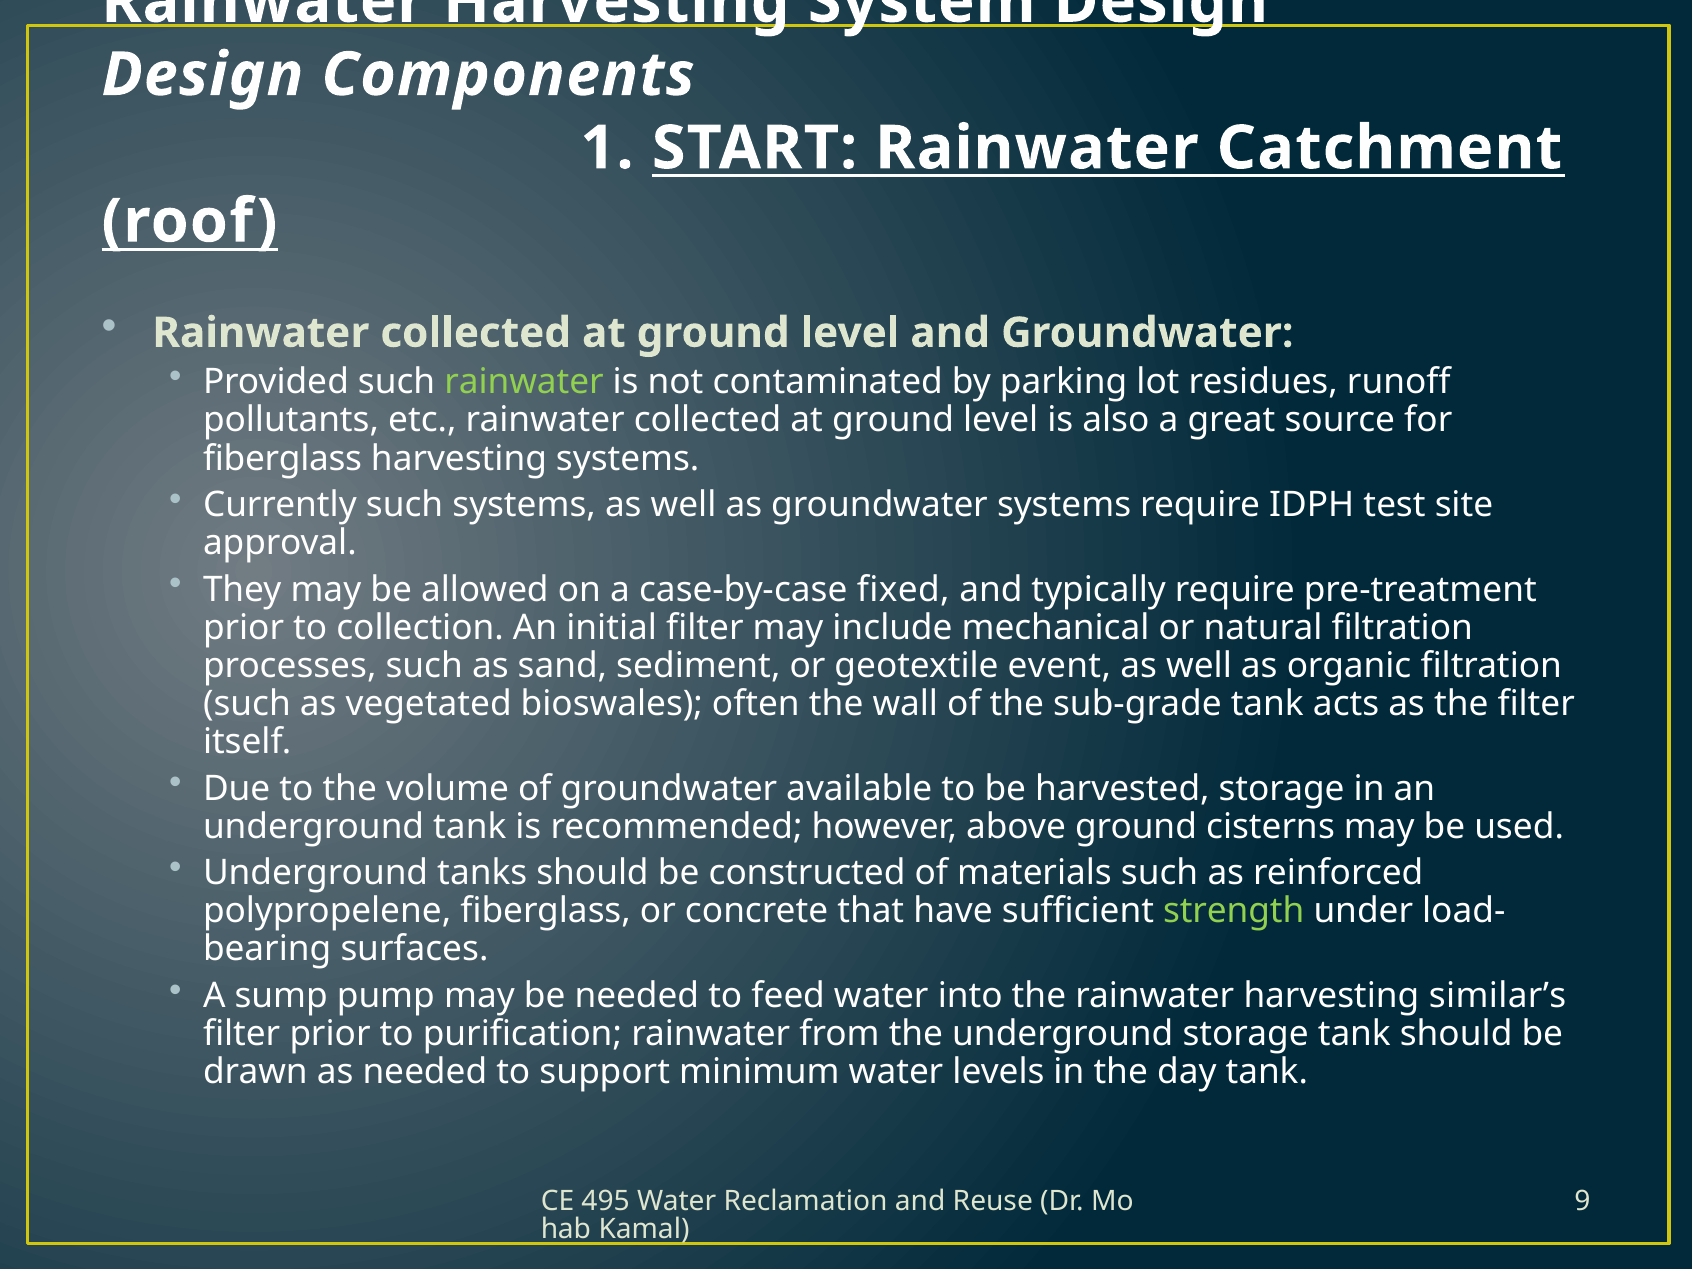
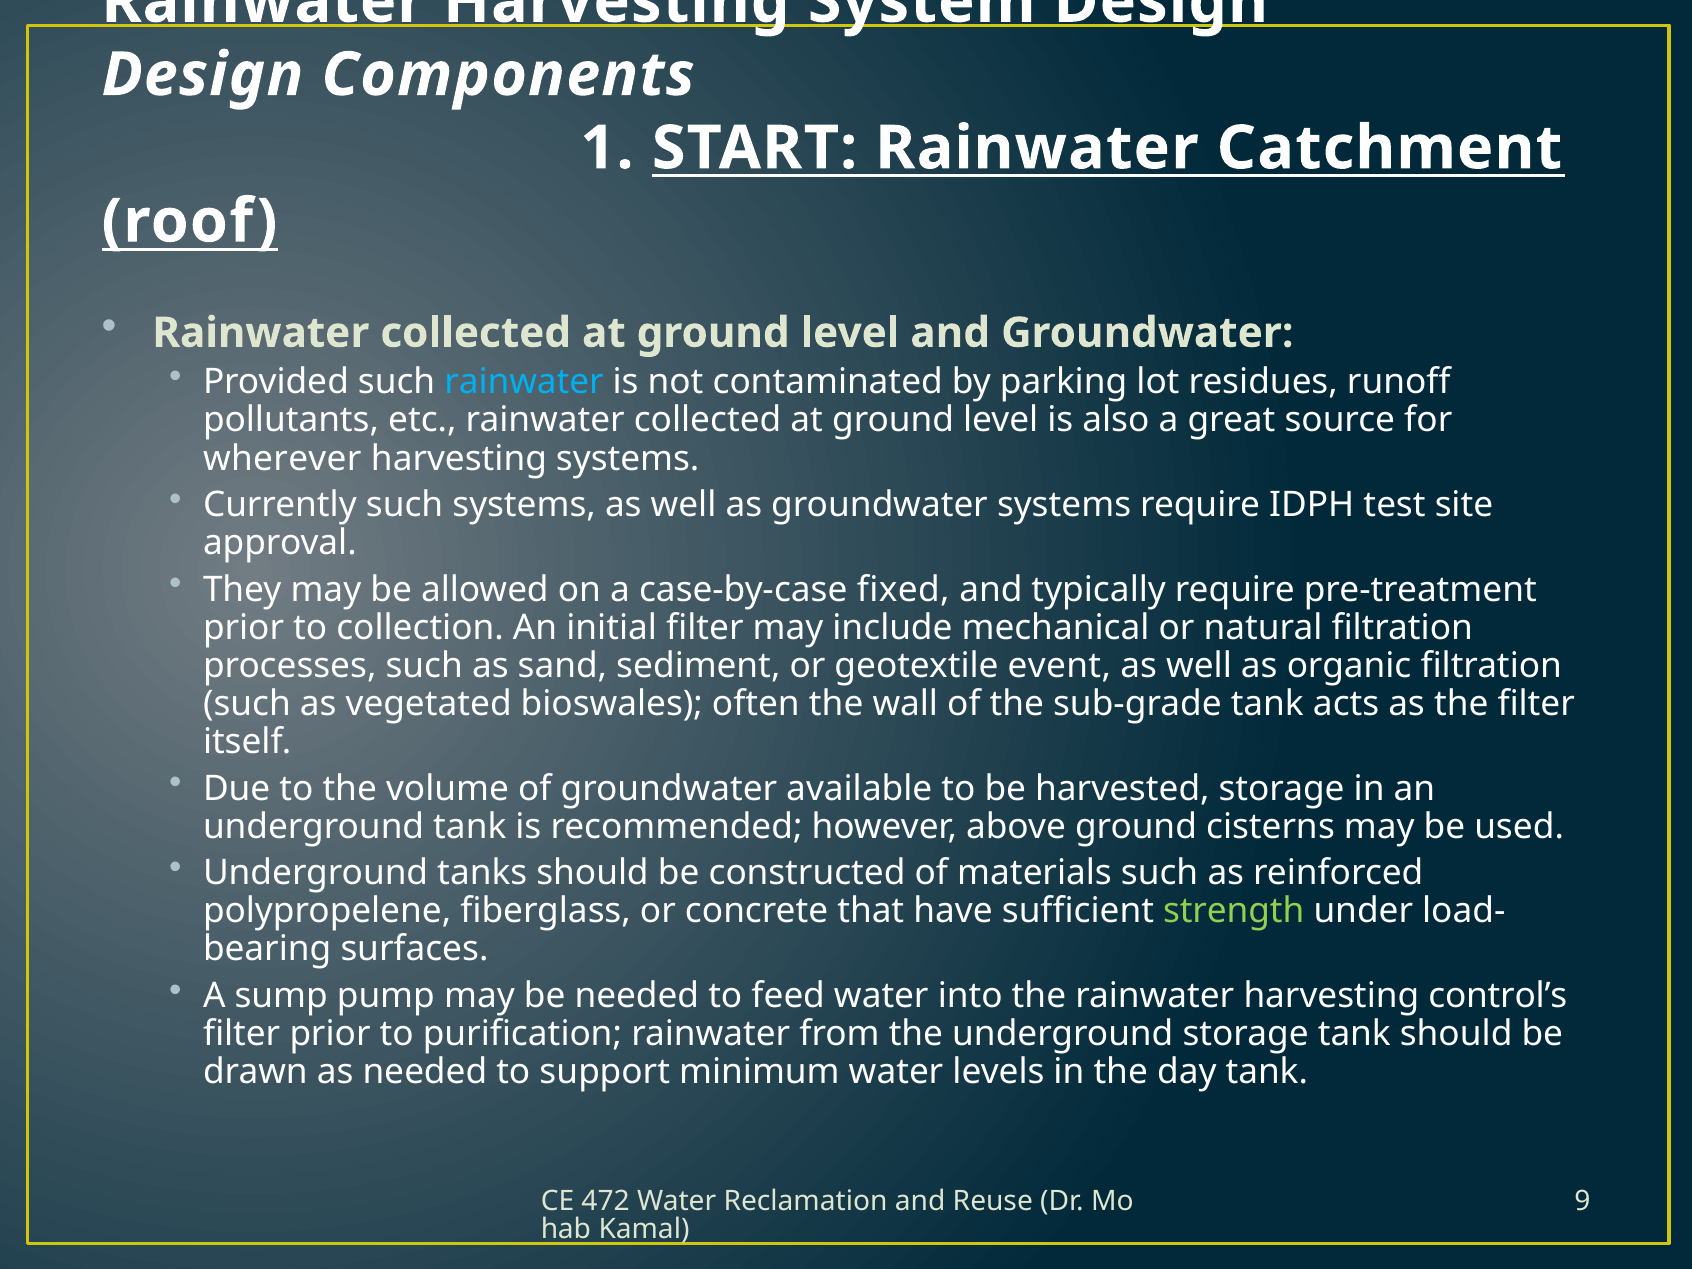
rainwater colour: light green -> light blue (524, 382)
fiberglass: fiberglass -> wherever (282, 458)
similar’s: similar’s -> control’s (1498, 996)
495: 495 -> 472 (606, 1201)
